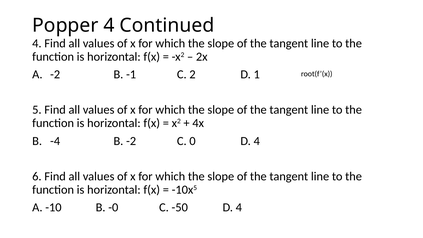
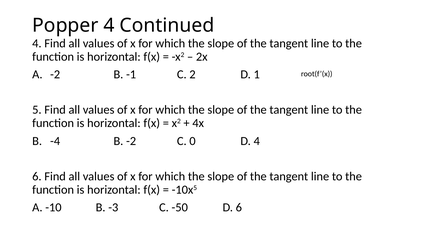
-0: -0 -> -3 (113, 207)
-50 D 4: 4 -> 6 (239, 207)
